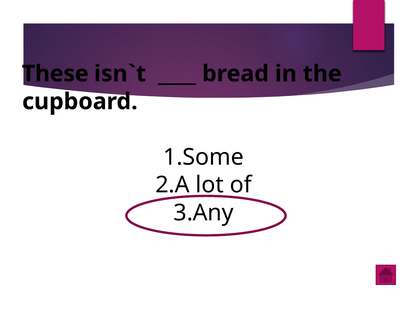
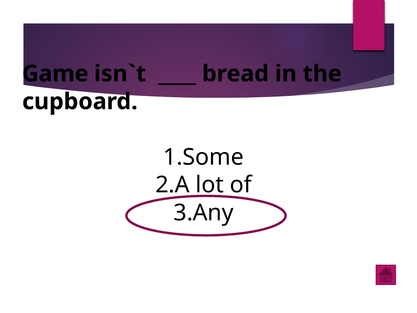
These: These -> Game (55, 74)
